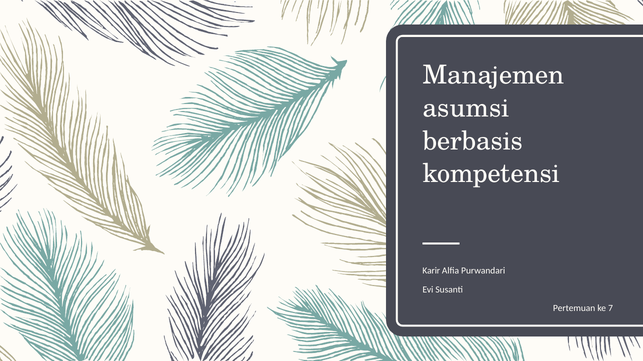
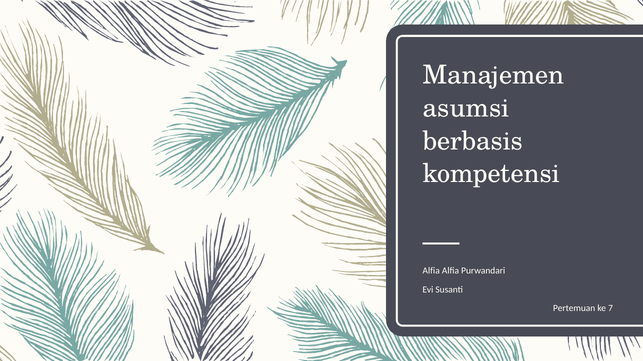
Karir: Karir -> Alfia (431, 271)
